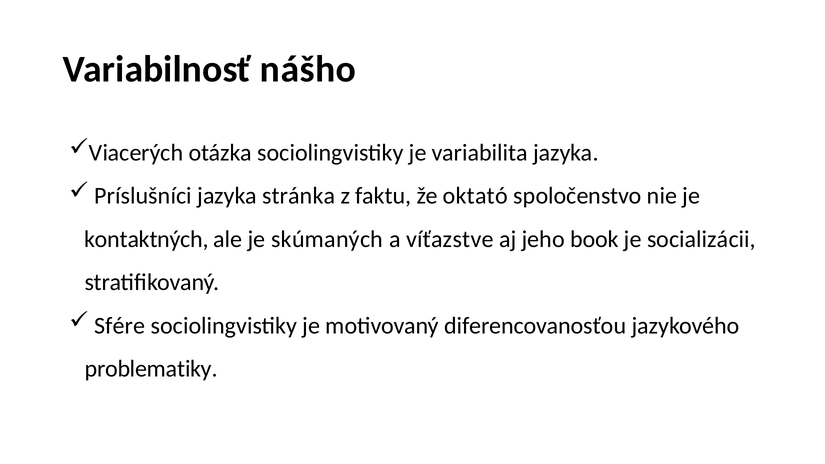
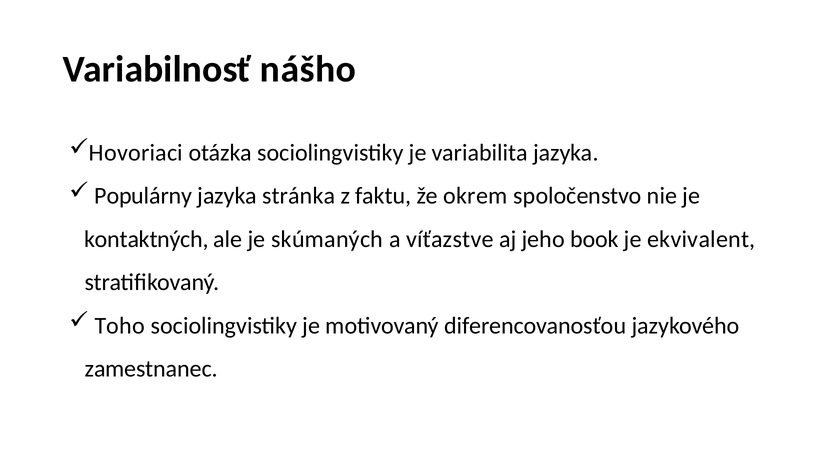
Viacerých: Viacerých -> Hovoriaci (136, 153)
Príslušníci: Príslušníci -> Populárny (143, 196)
oktató: oktató -> okrem (475, 196)
socializácii: socializácii -> ekvivalent (701, 239)
Sfére: Sfére -> Toho (120, 326)
problematiky: problematiky -> zamestnanec (151, 369)
